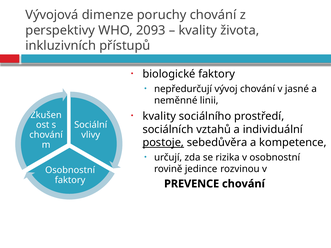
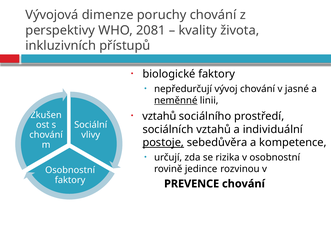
2093: 2093 -> 2081 (151, 30)
neměnné underline: none -> present (176, 101)
kvality: kvality -> vztahů (159, 116)
